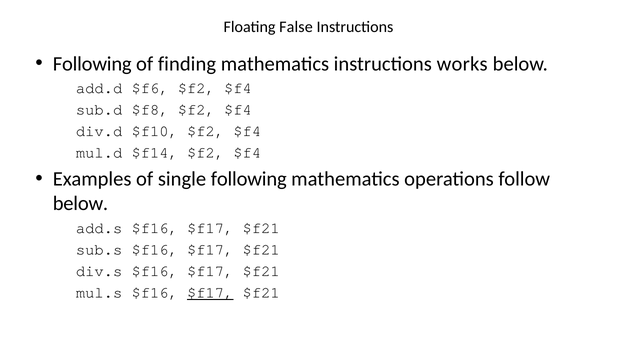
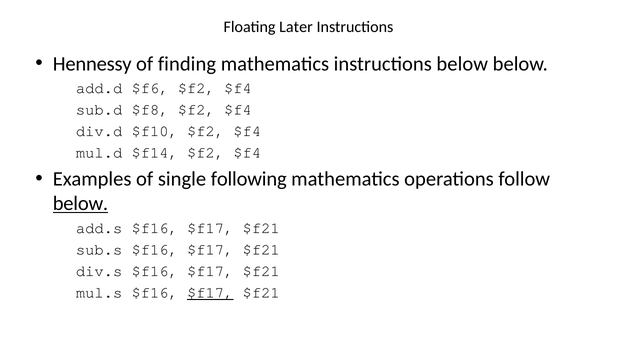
False: False -> Later (296, 27)
Following: Following -> Hennessy (92, 64)
instructions works: works -> below (462, 64)
below underline: none -> present (80, 204)
